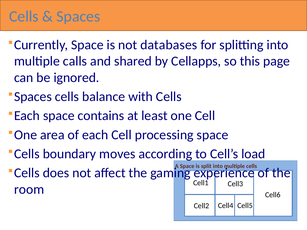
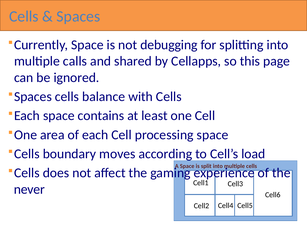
databases: databases -> debugging (169, 45)
room: room -> never (29, 190)
